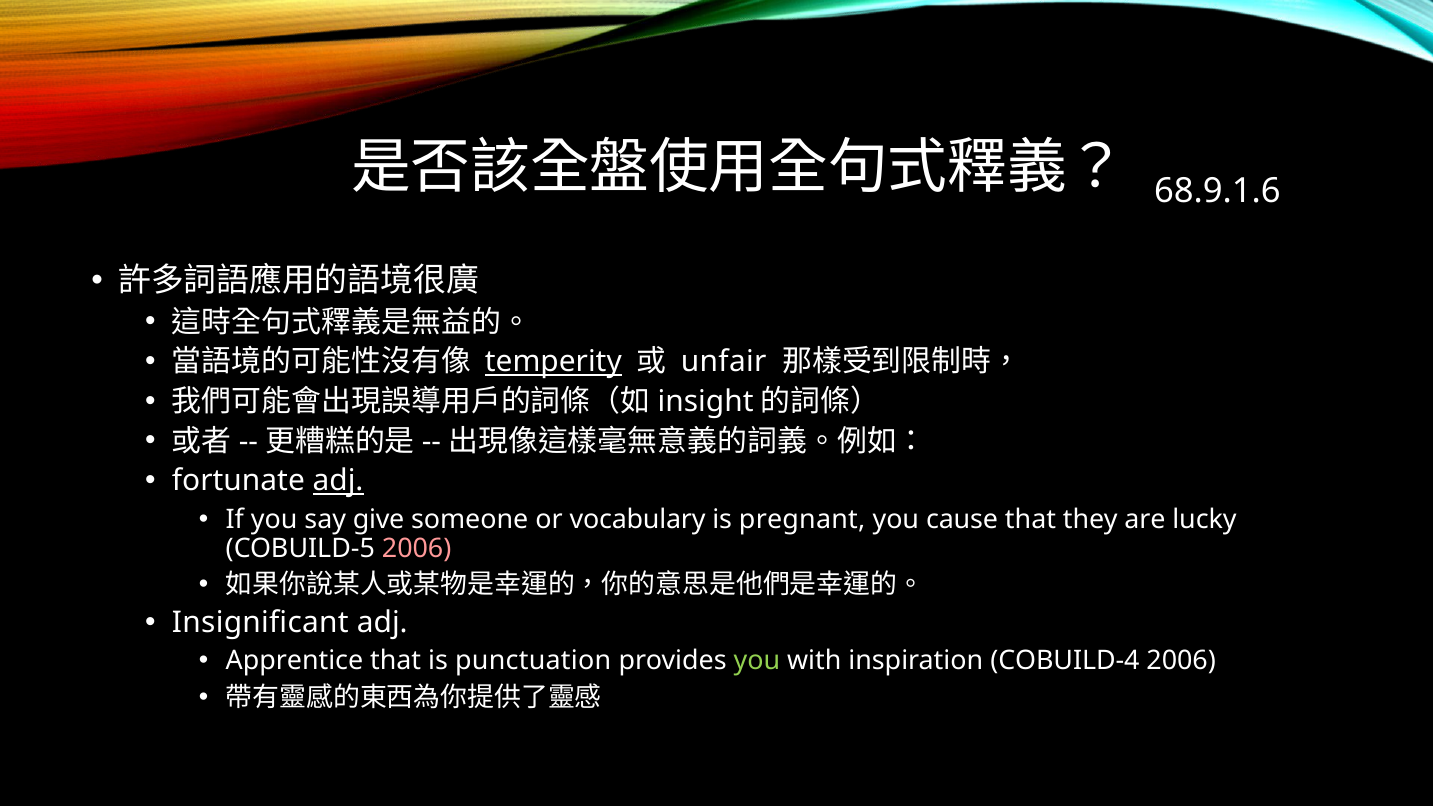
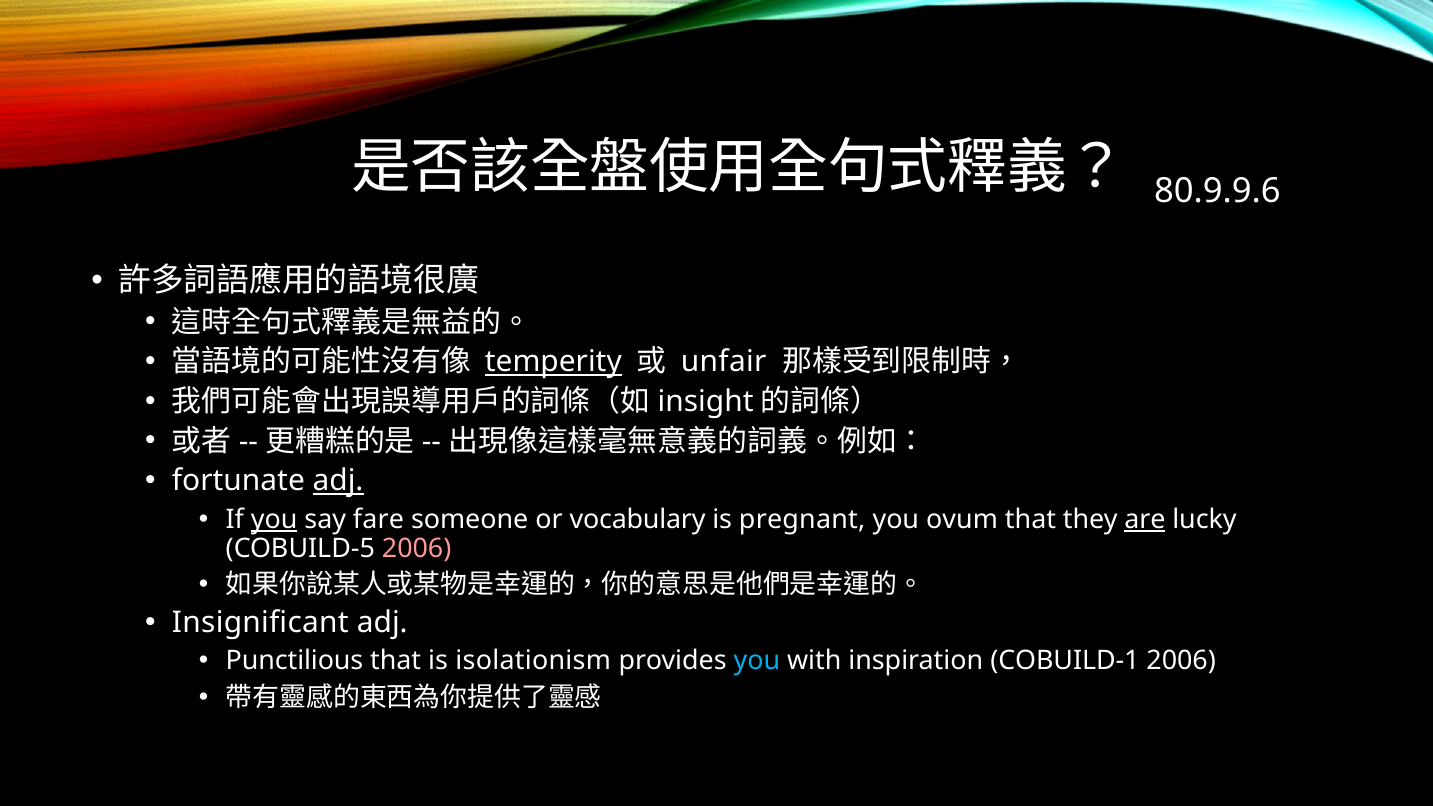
68.9.1.6: 68.9.1.6 -> 80.9.9.6 (1217, 191)
you underline: none -> present (274, 519)
give: give -> fare (378, 519)
cause: cause -> ovum (962, 519)
are underline: none -> present (1145, 519)
Apprentice: Apprentice -> Punctilious (294, 661)
punctuation: punctuation -> isolationism (533, 661)
you colour: light green -> light blue (757, 661)
COBUILD-4: COBUILD-4 -> COBUILD-1 (1065, 661)
